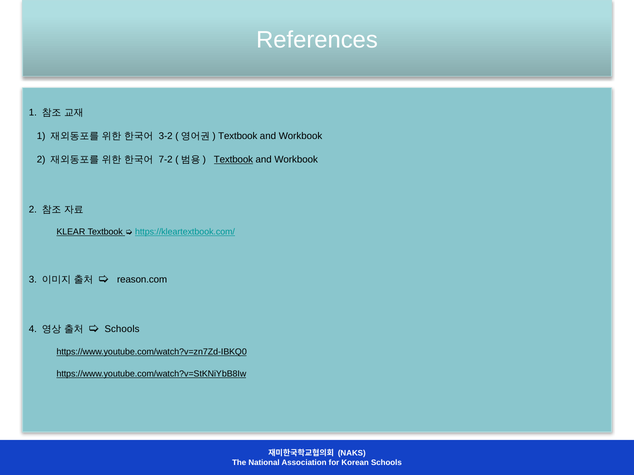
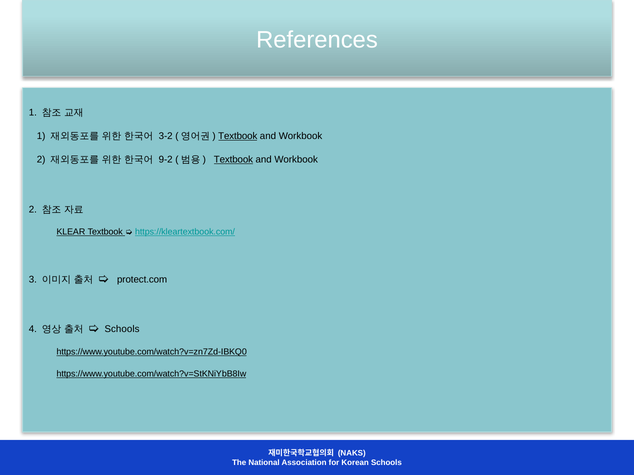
Textbook underline: none -> present (238, 136)
7-2: 7-2 -> 9-2 (166, 160)
reason.com: reason.com -> protect.com (142, 280)
